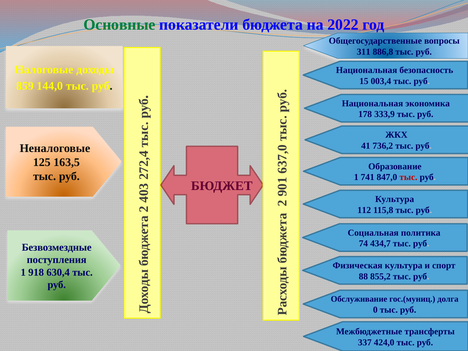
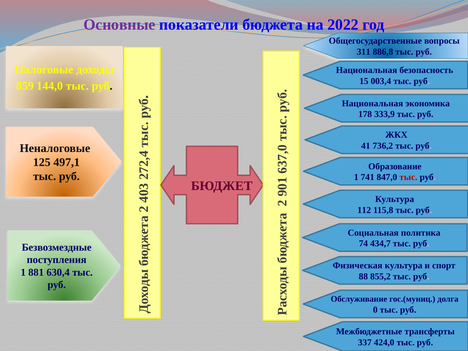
Основные colour: green -> purple (119, 25)
163,5: 163,5 -> 497,1 (67, 162)
918: 918 -> 881 (36, 272)
